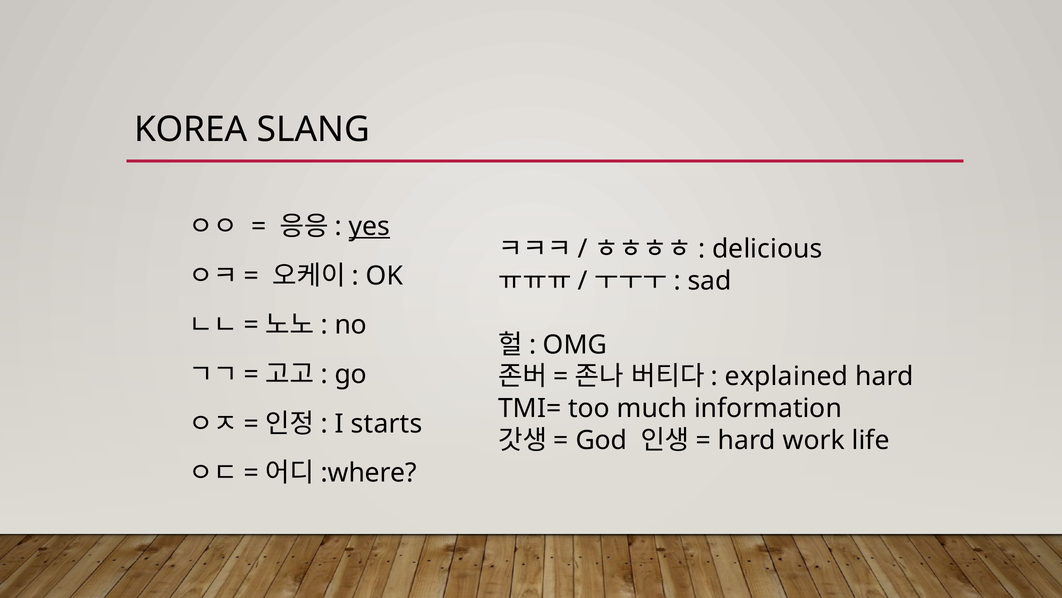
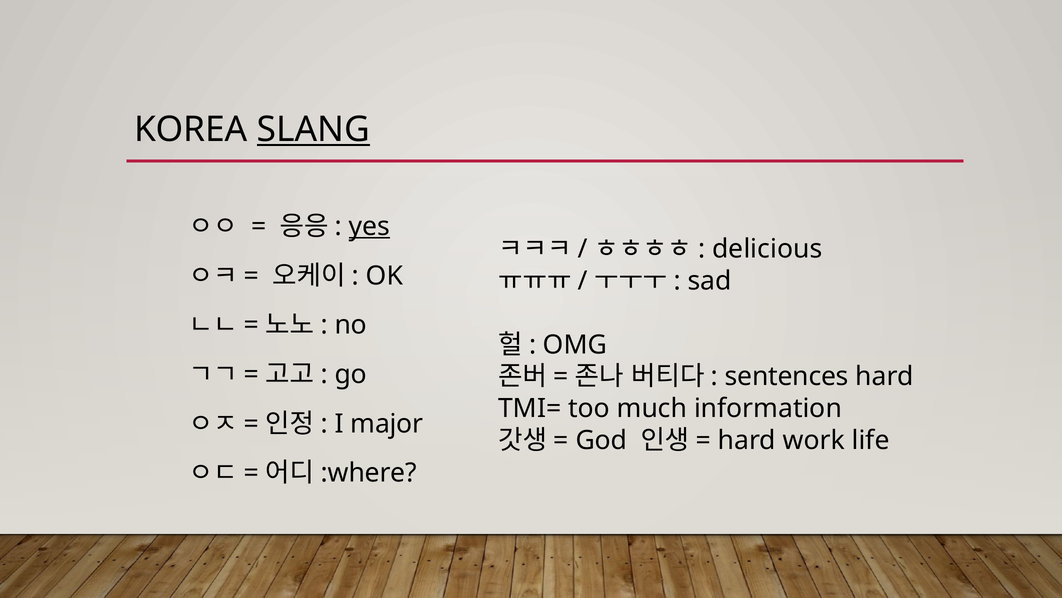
SLANG underline: none -> present (313, 130)
explained: explained -> sentences (787, 376)
starts: starts -> major (387, 423)
